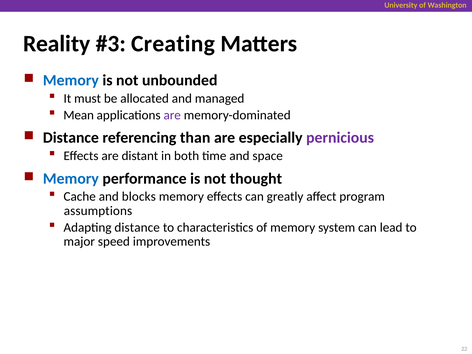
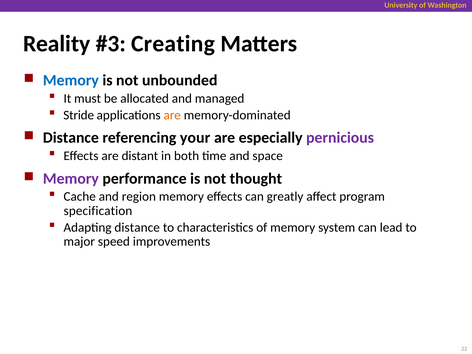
Mean: Mean -> Stride (79, 115)
are colour: purple -> orange (172, 115)
than: than -> your (195, 138)
Memory colour: blue -> purple (71, 178)
blocks: blocks -> region (139, 197)
assumptions: assumptions -> specification (98, 211)
